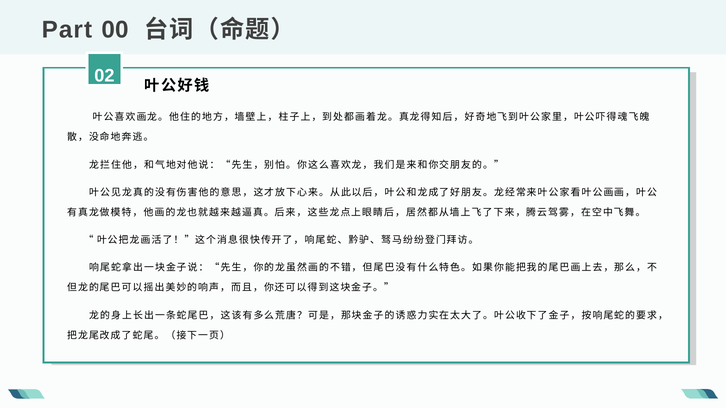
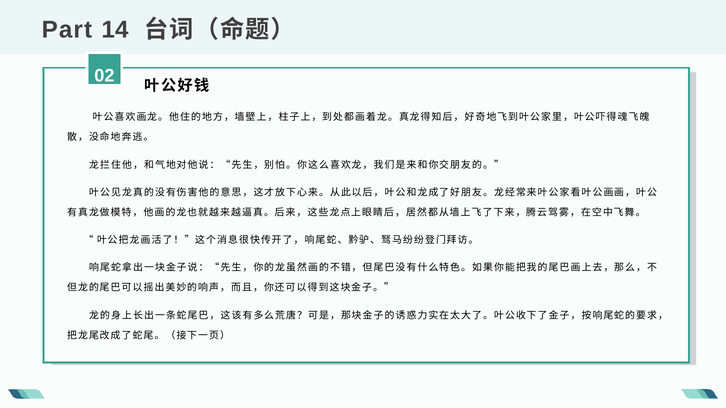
00: 00 -> 14 (115, 30)
